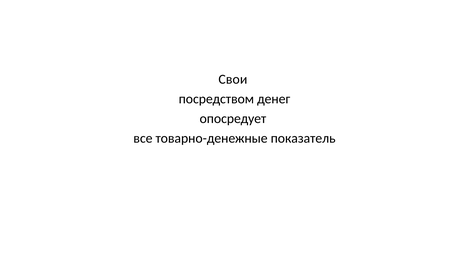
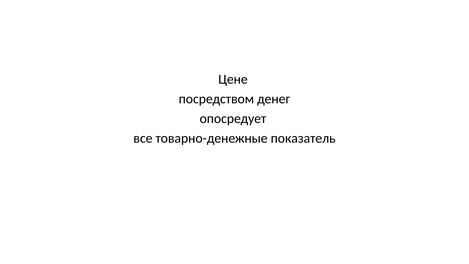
Свои: Свои -> Цене (233, 79)
